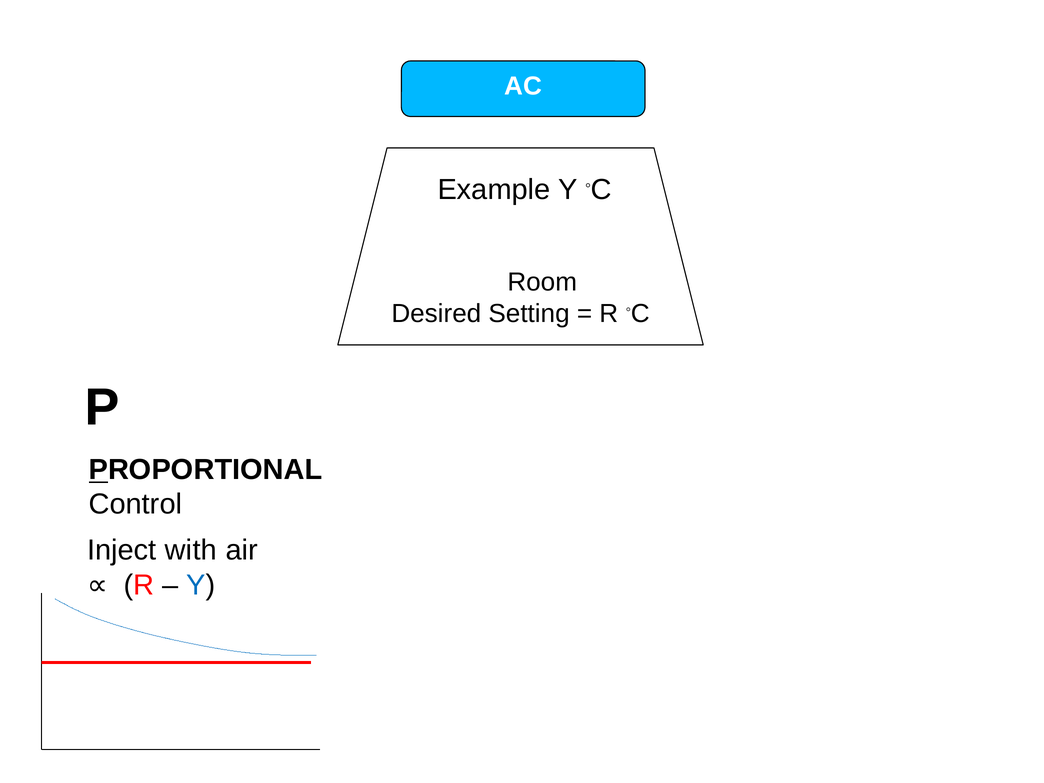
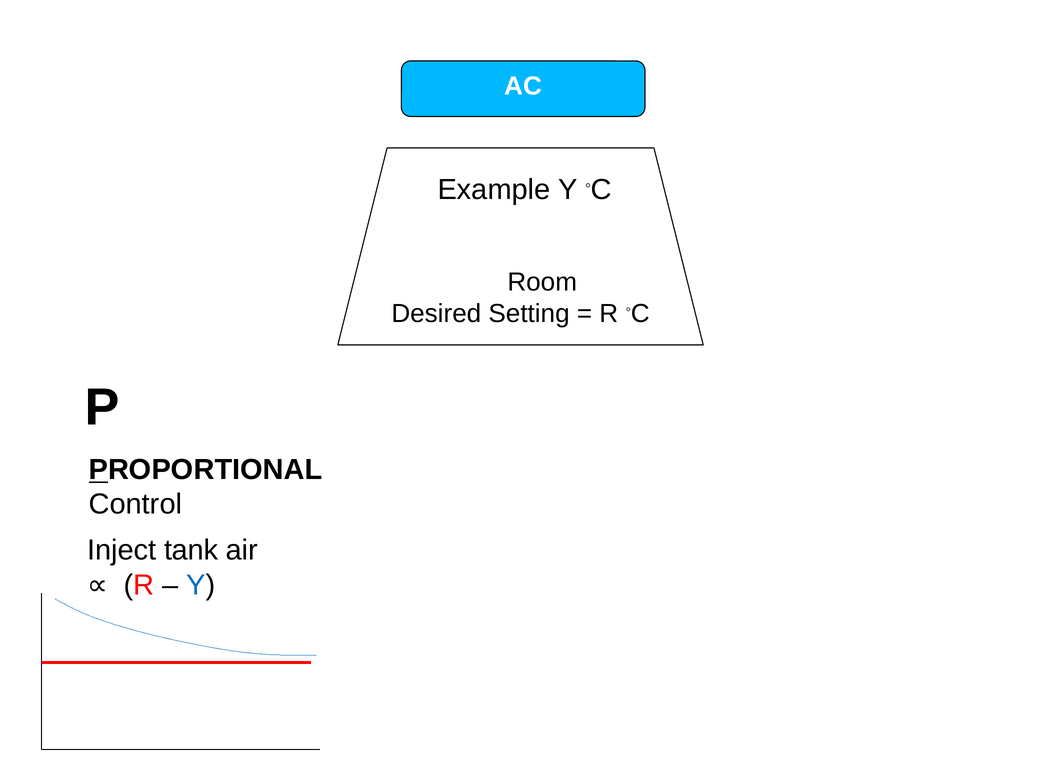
with: with -> tank (191, 550)
